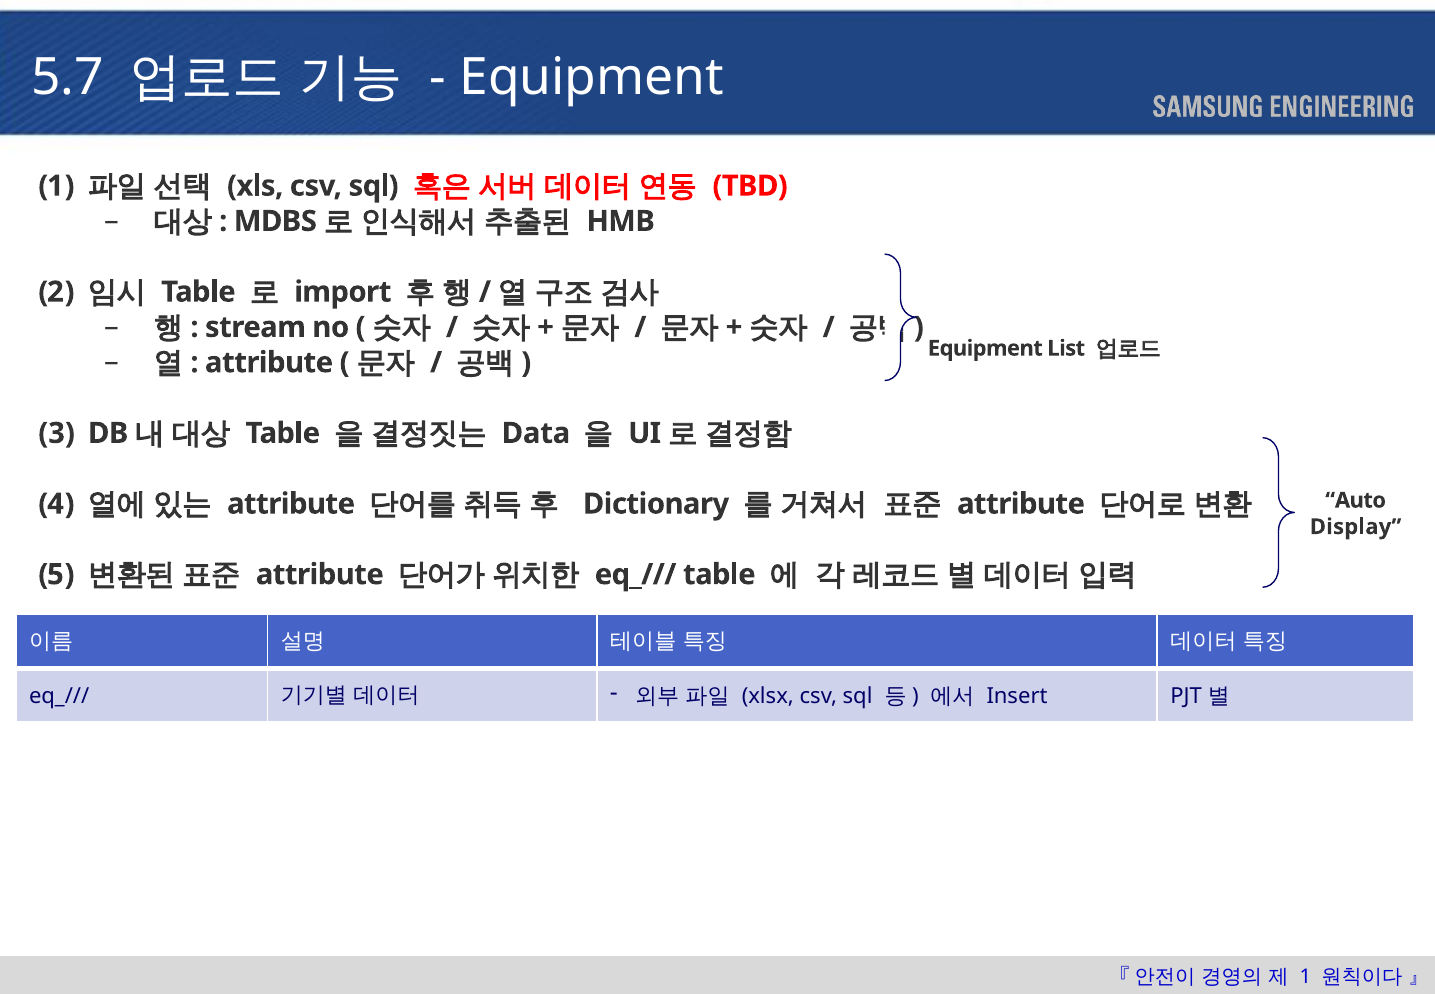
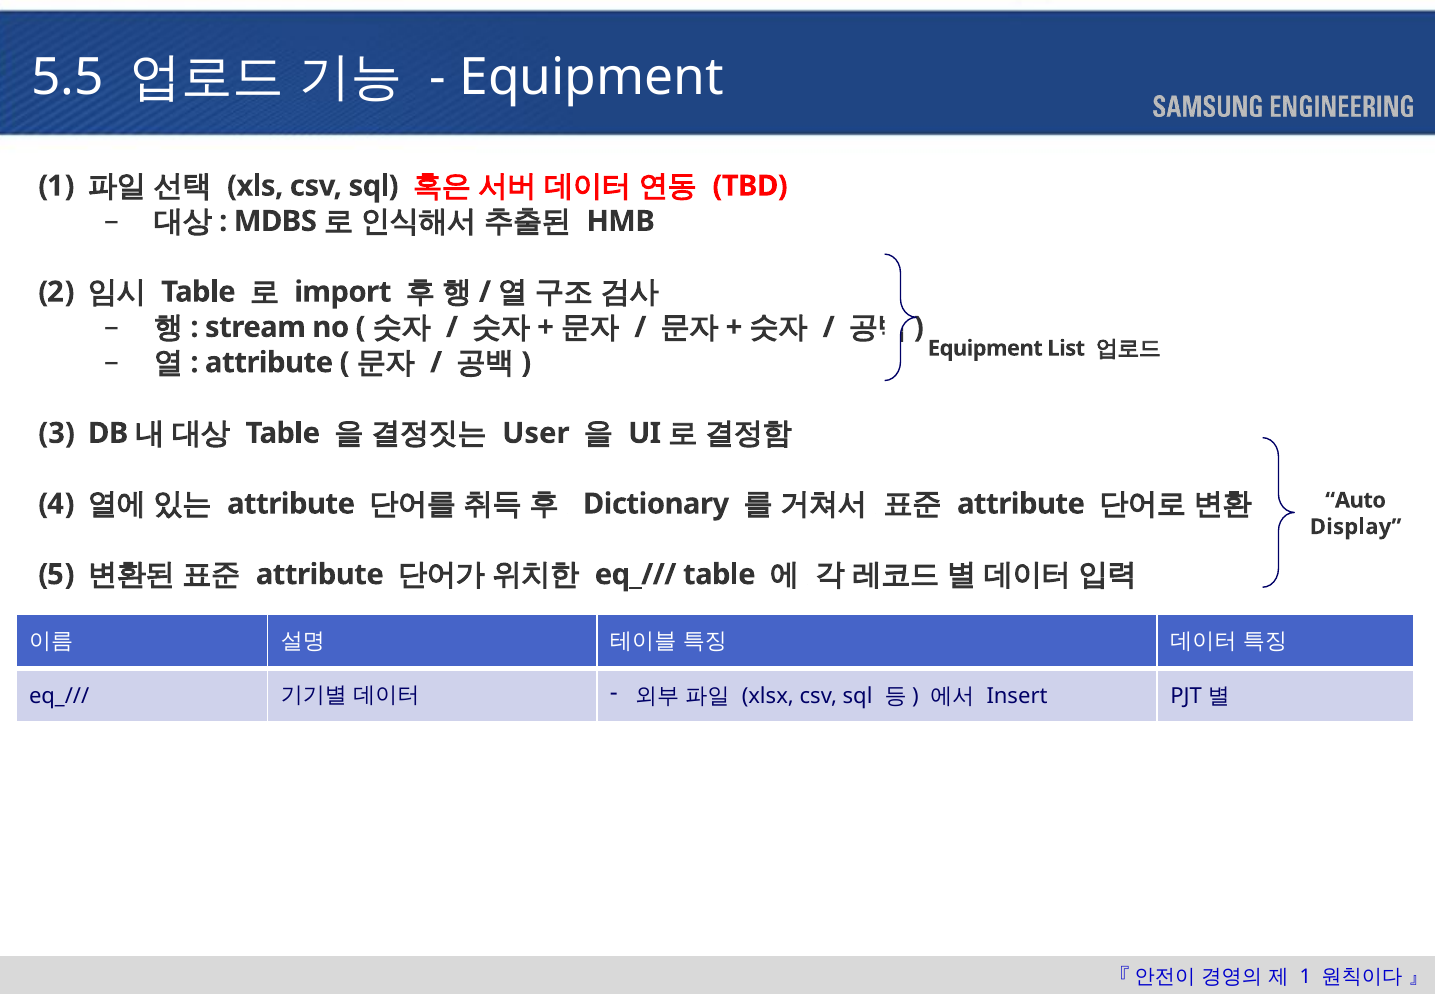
5.7: 5.7 -> 5.5 (68, 77)
Data: Data -> User (536, 433)
